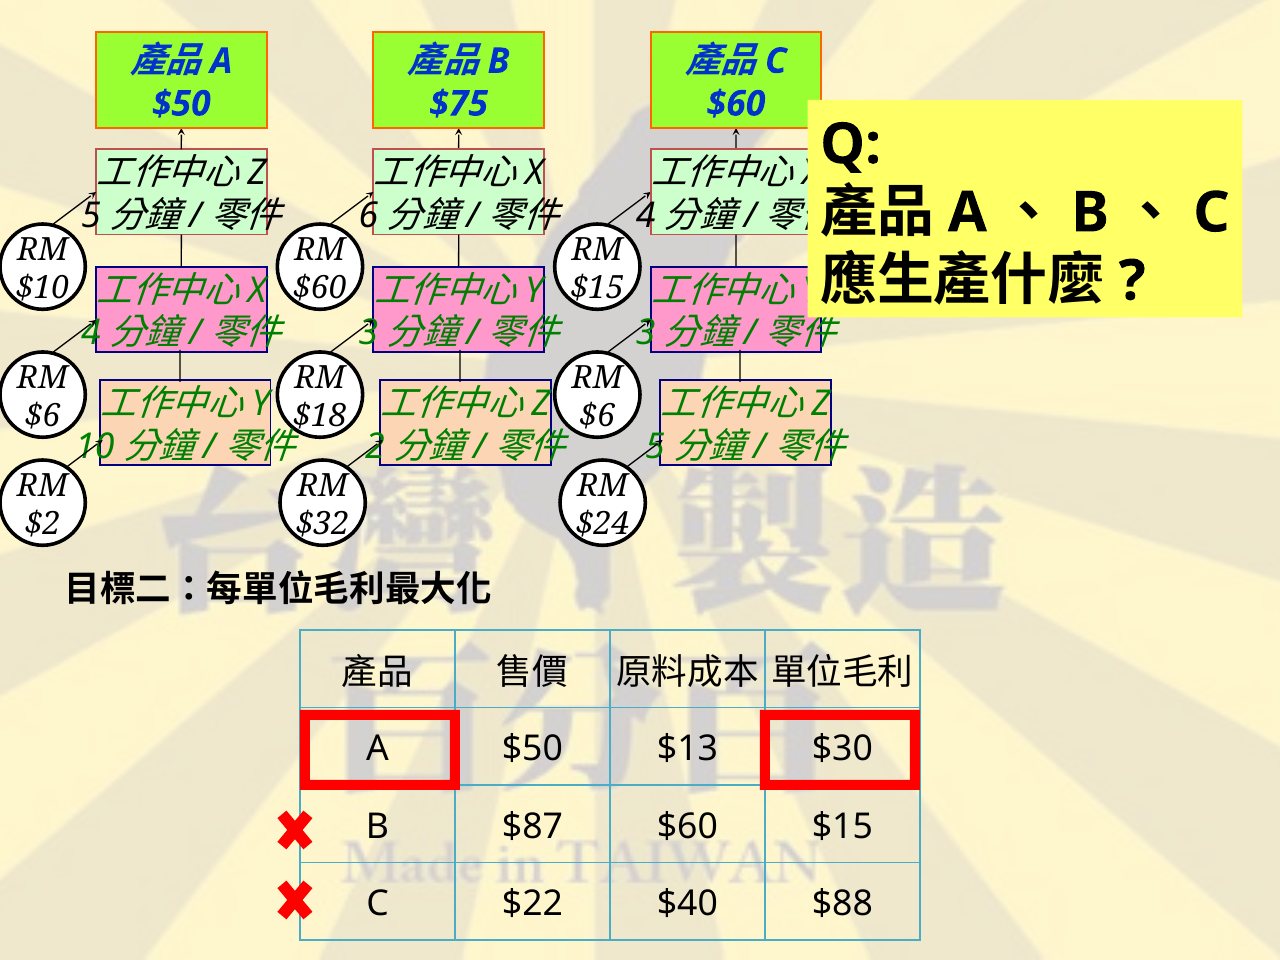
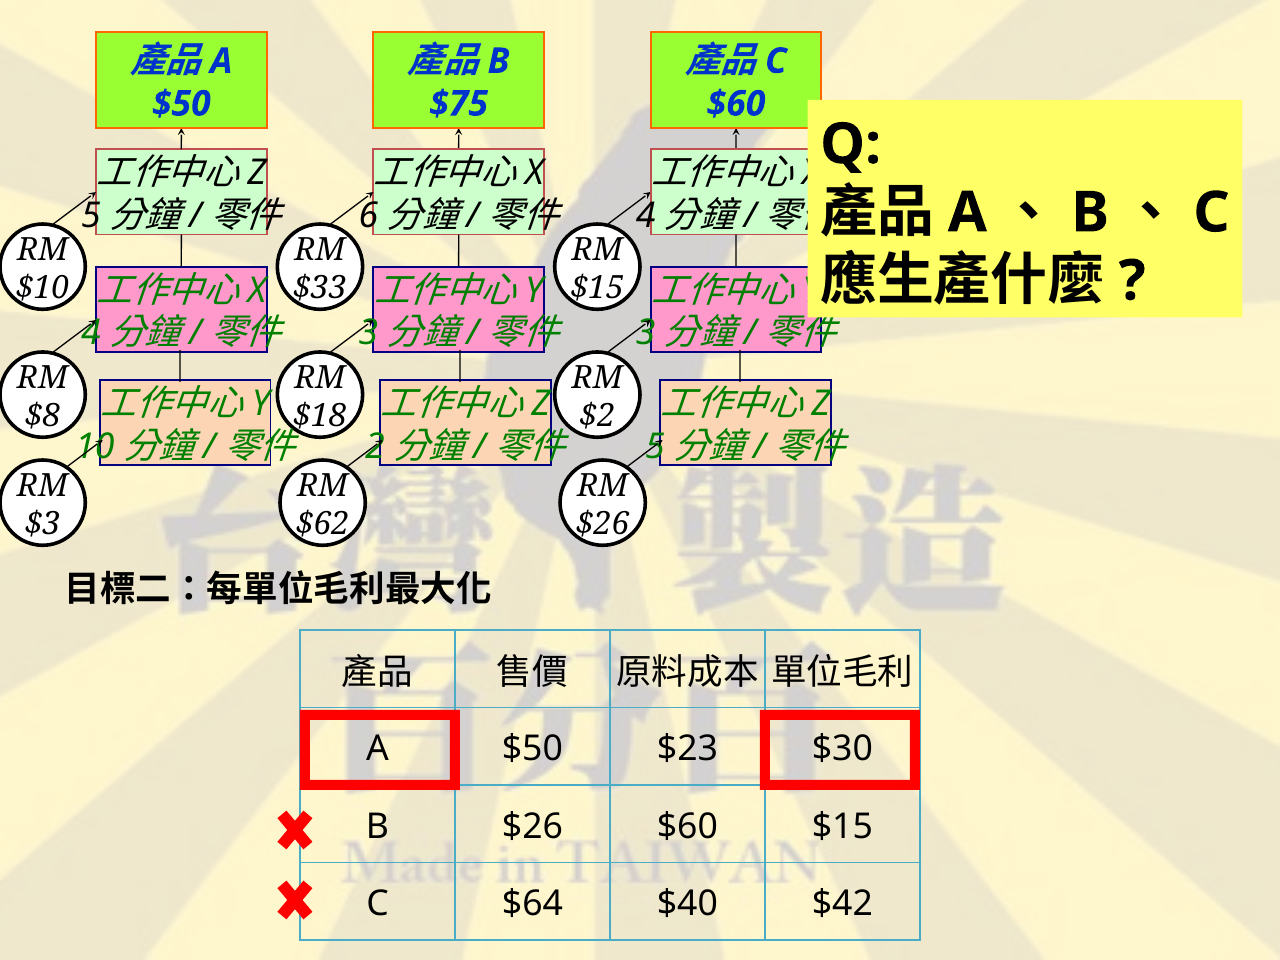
$60: $60 -> $33 (320, 288)
$6: $6 -> $8 (43, 416)
$6: $6 -> $2 (597, 416)
$2: $2 -> $3 (43, 524)
$32: $32 -> $62 (323, 524)
$24: $24 -> $26 (603, 524)
$13: $13 -> $23 (687, 749)
B $87: $87 -> $26 (532, 826)
$22: $22 -> $64 (532, 904)
$88: $88 -> $42 (842, 904)
